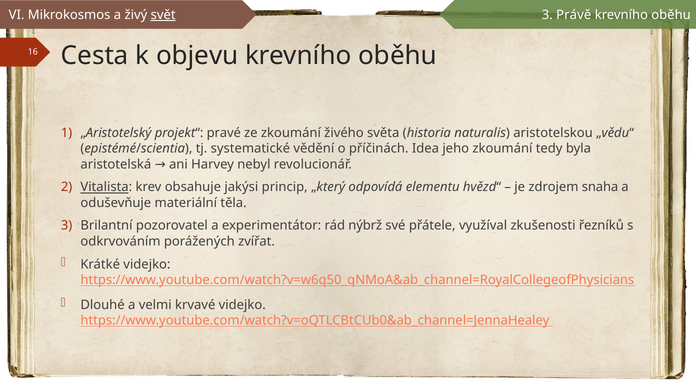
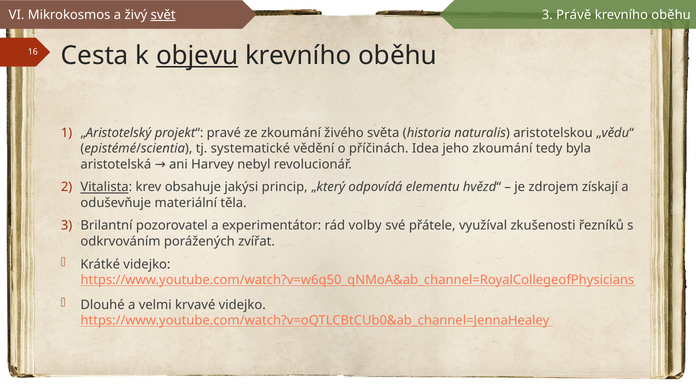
objevu underline: none -> present (197, 56)
snaha: snaha -> získají (600, 187)
nýbrž: nýbrž -> volby (365, 226)
